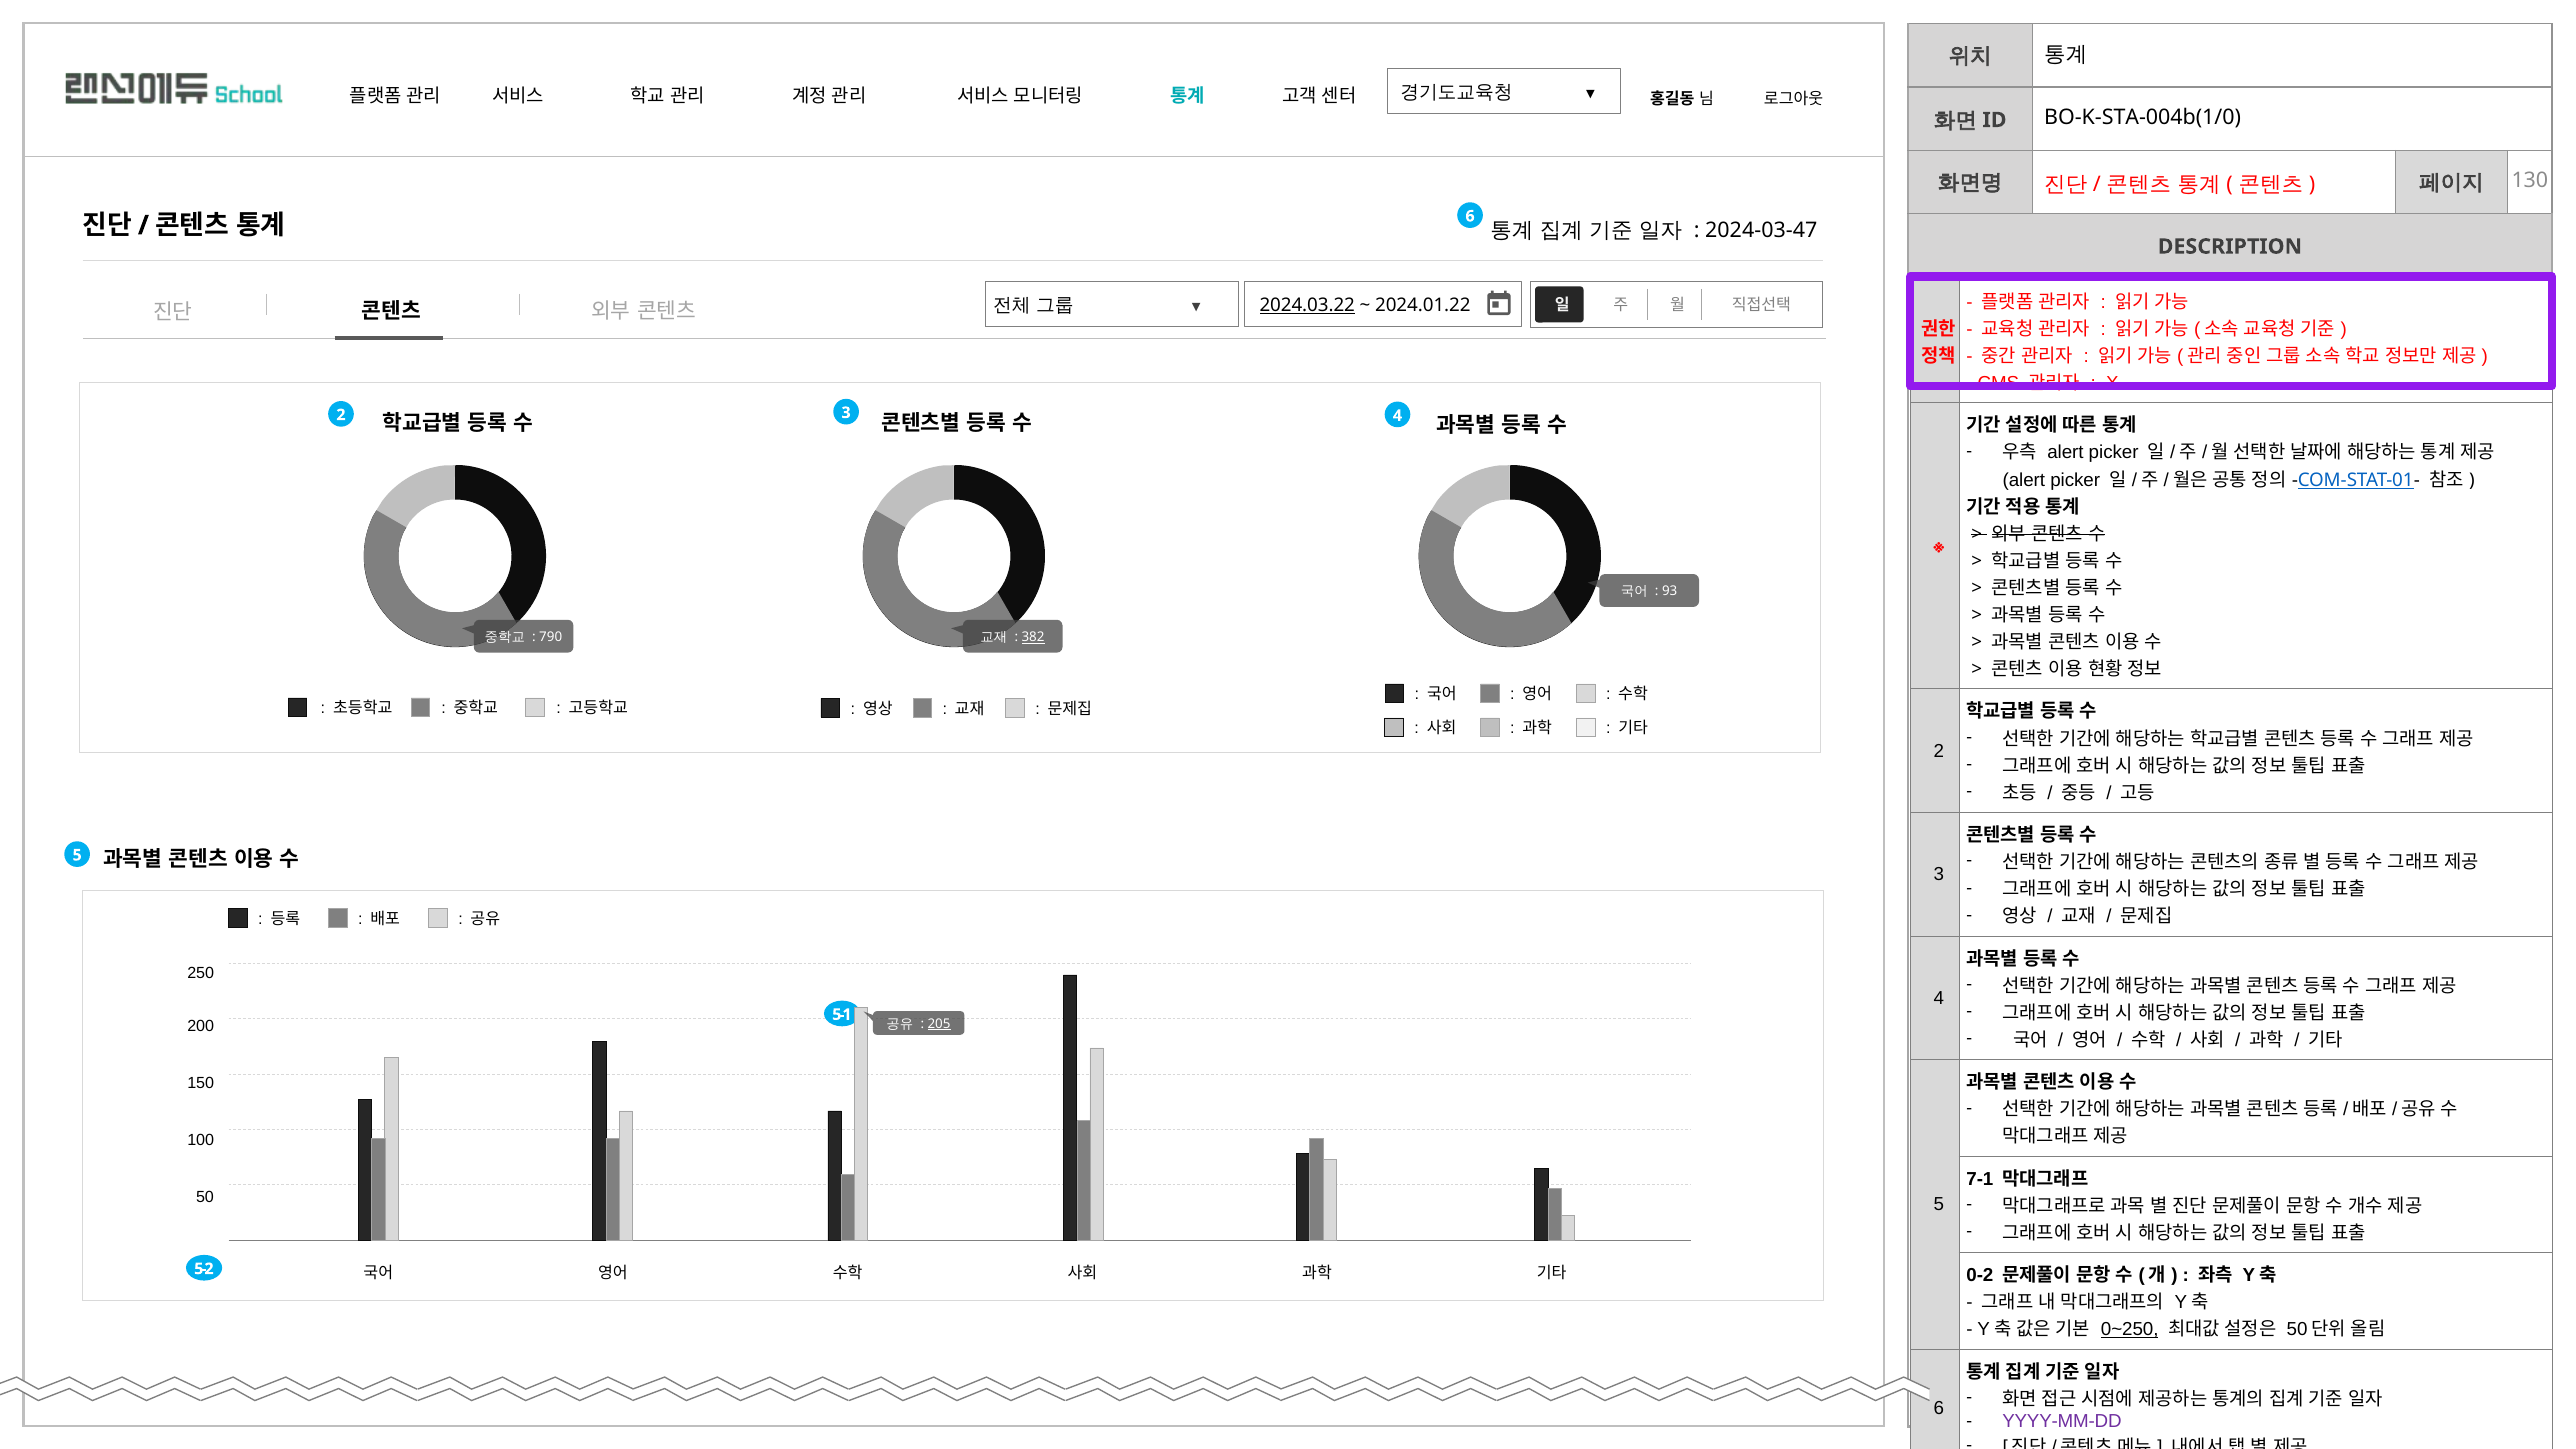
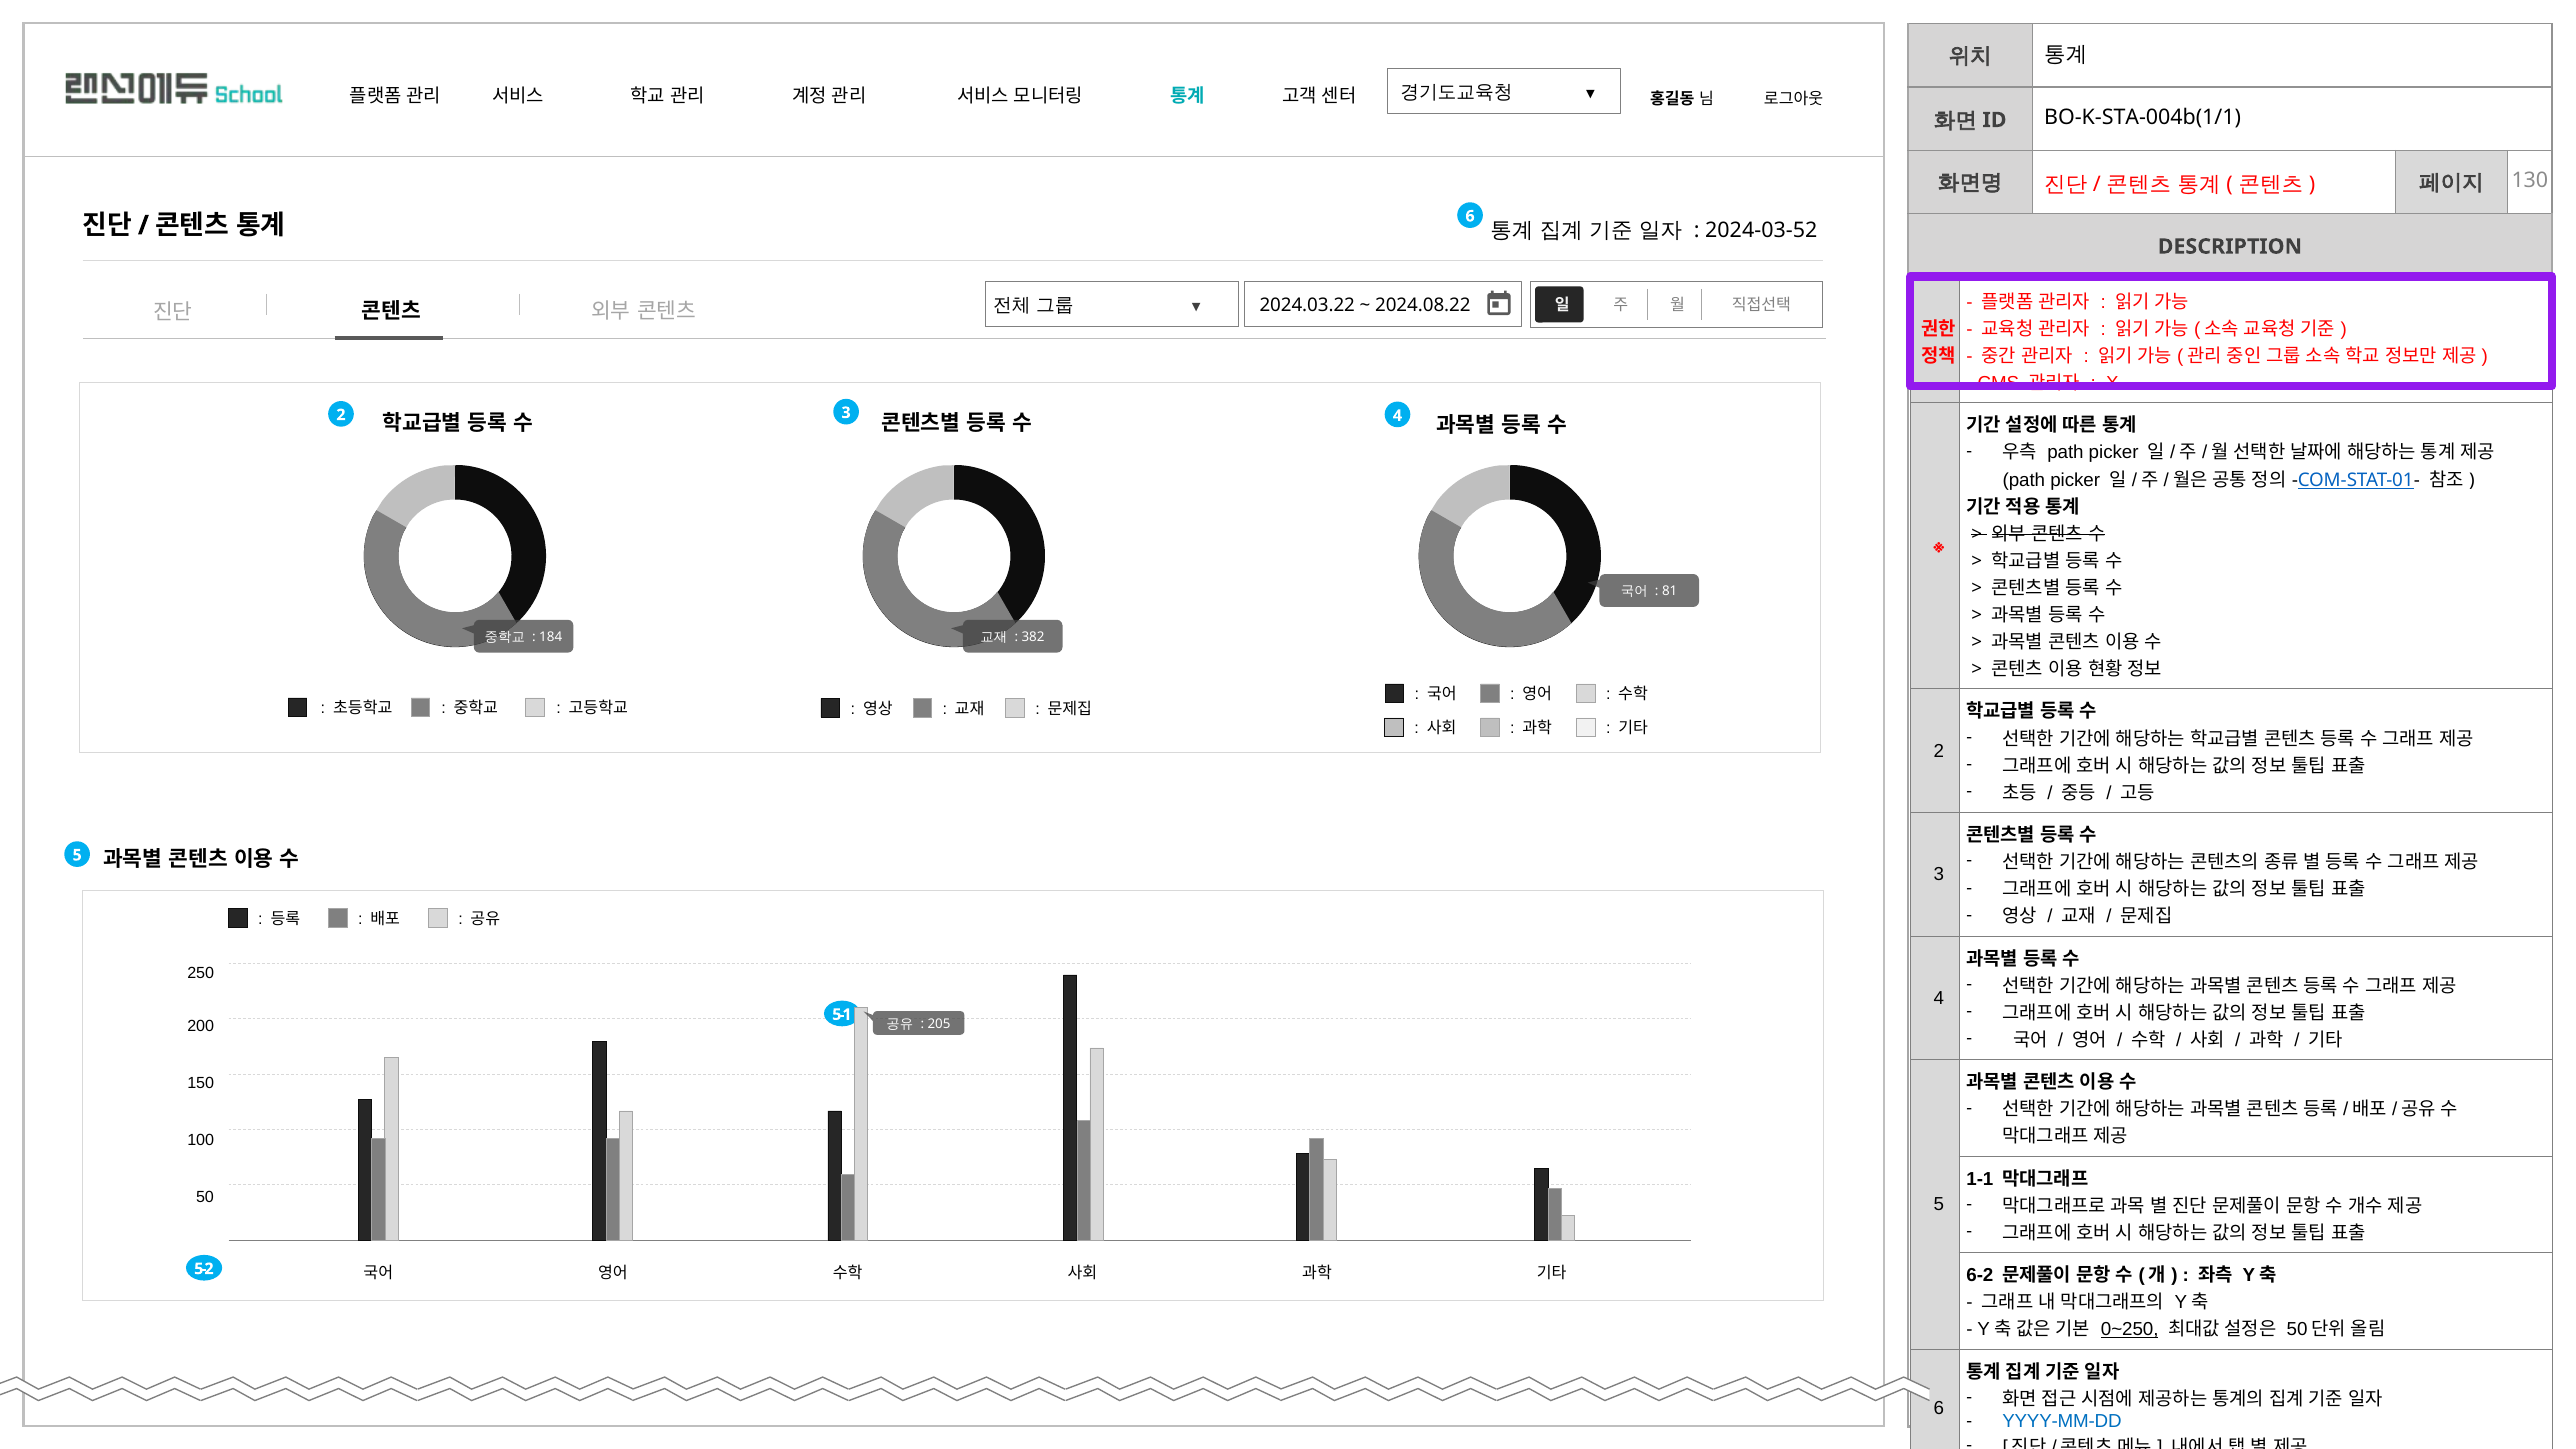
BO-K-STA-004b(1/0: BO-K-STA-004b(1/0 -> BO-K-STA-004b(1/1 (2143, 118)
2024-03-47: 2024-03-47 -> 2024-03-52 (1761, 231)
2024.03.22 underline: present -> none (1307, 305)
2024.01.22: 2024.01.22 -> 2024.08.22 (1423, 305)
alert: alert -> path (2065, 453)
alert: alert -> path (2024, 480)
93: 93 -> 81 (1670, 591)
790: 790 -> 184 (551, 637)
382 underline: present -> none (1033, 637)
205 underline: present -> none (939, 1024)
7-1: 7-1 -> 1-1 (1980, 1179)
0-2: 0-2 -> 6-2 (1980, 1276)
YYYY-MM-DD colour: purple -> blue (2062, 1422)
